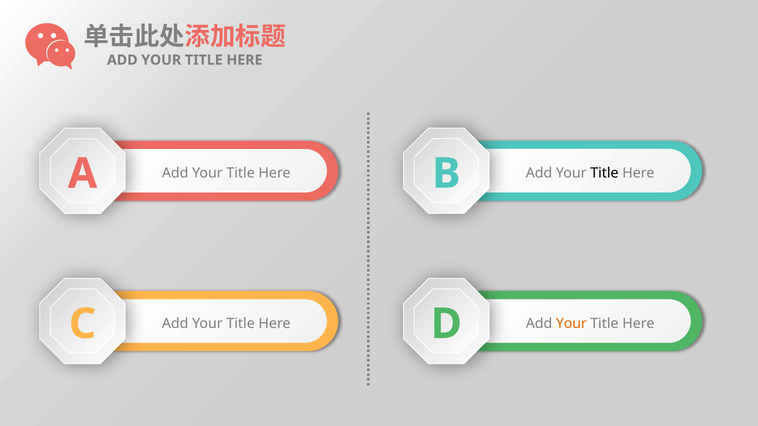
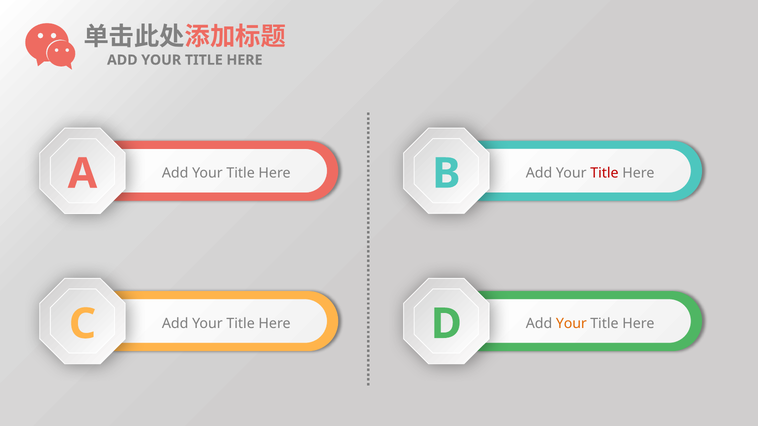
Title colour: black -> red (604, 173)
